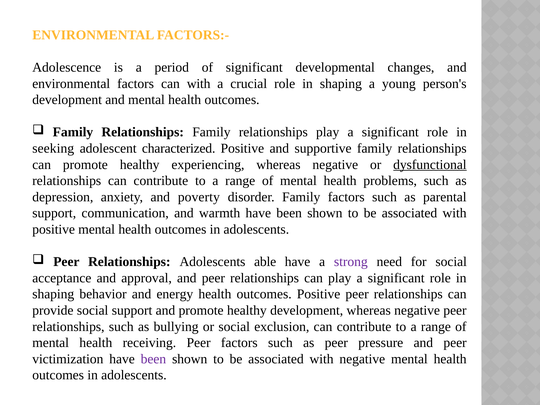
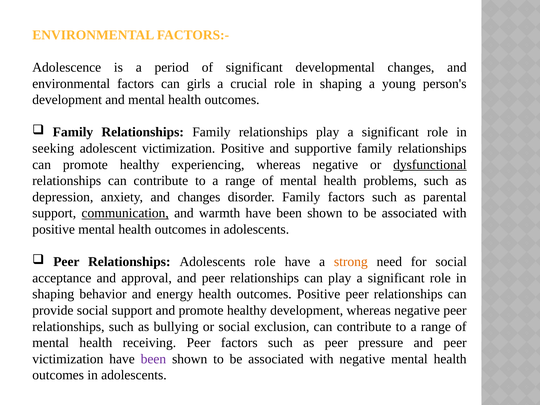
can with: with -> girls (199, 84)
adolescent characterized: characterized -> victimization (179, 148)
and poverty: poverty -> changes (199, 197)
communication underline: none -> present (125, 213)
Adolescents able: able -> role (265, 262)
strong colour: purple -> orange (351, 262)
